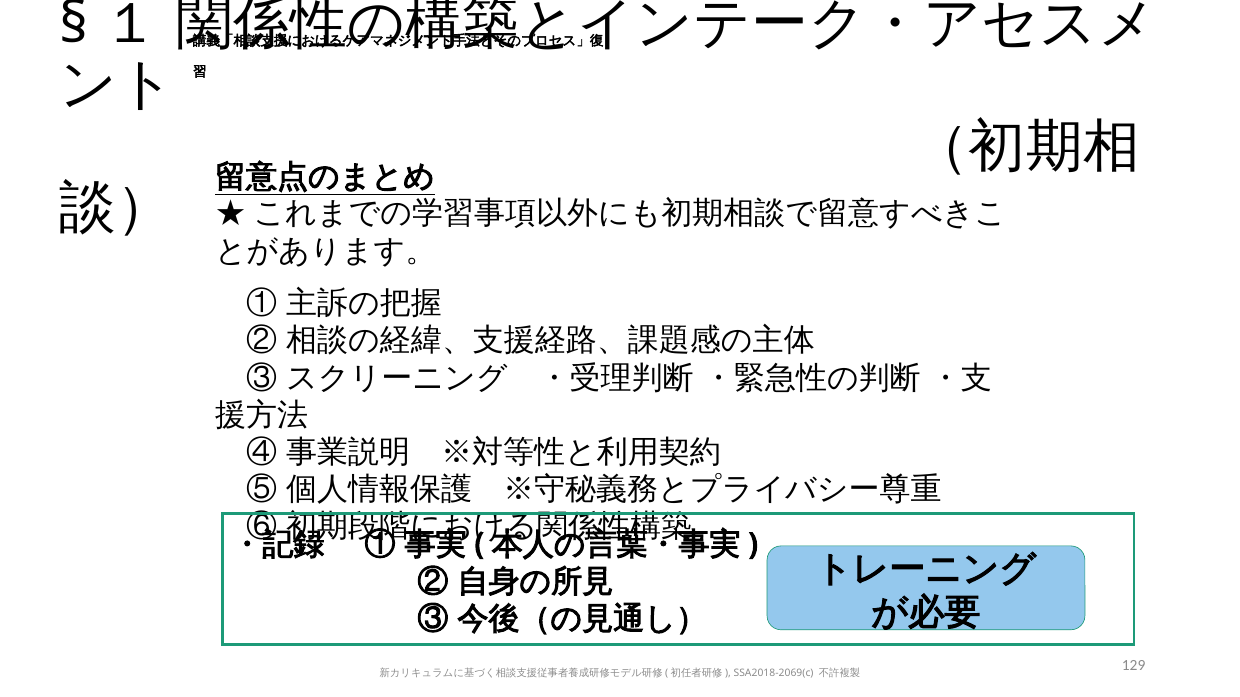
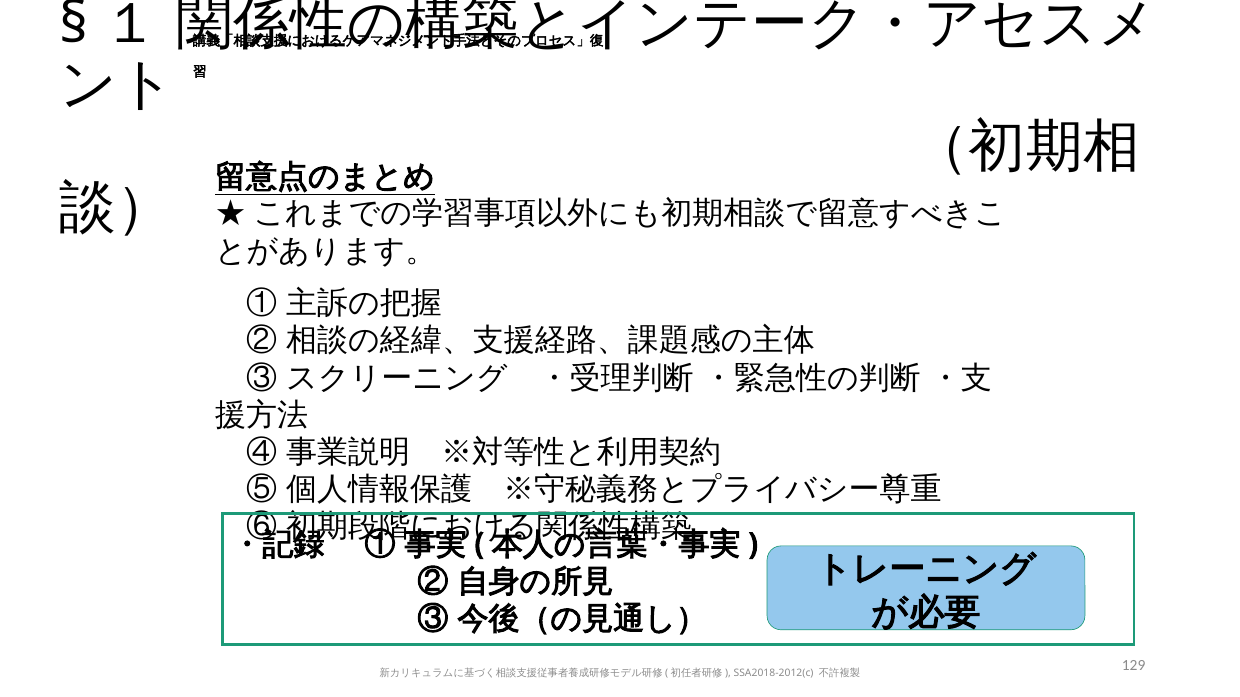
SSA2018-2069(c: SSA2018-2069(c -> SSA2018-2012(c (774, 674)
